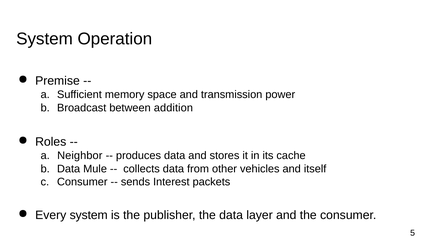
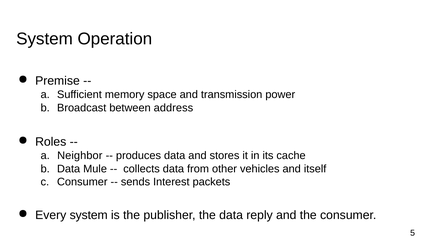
addition: addition -> address (173, 108)
layer: layer -> reply (260, 215)
